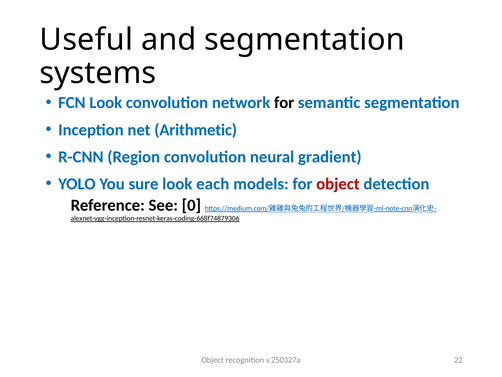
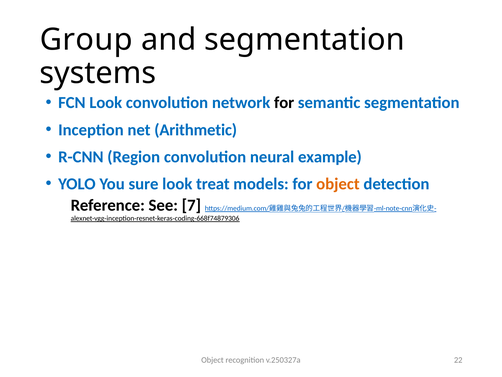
Useful: Useful -> Group (86, 40)
gradient: gradient -> example (330, 157)
each: each -> treat (213, 184)
object colour: red -> orange (338, 184)
0: 0 -> 7 (191, 205)
